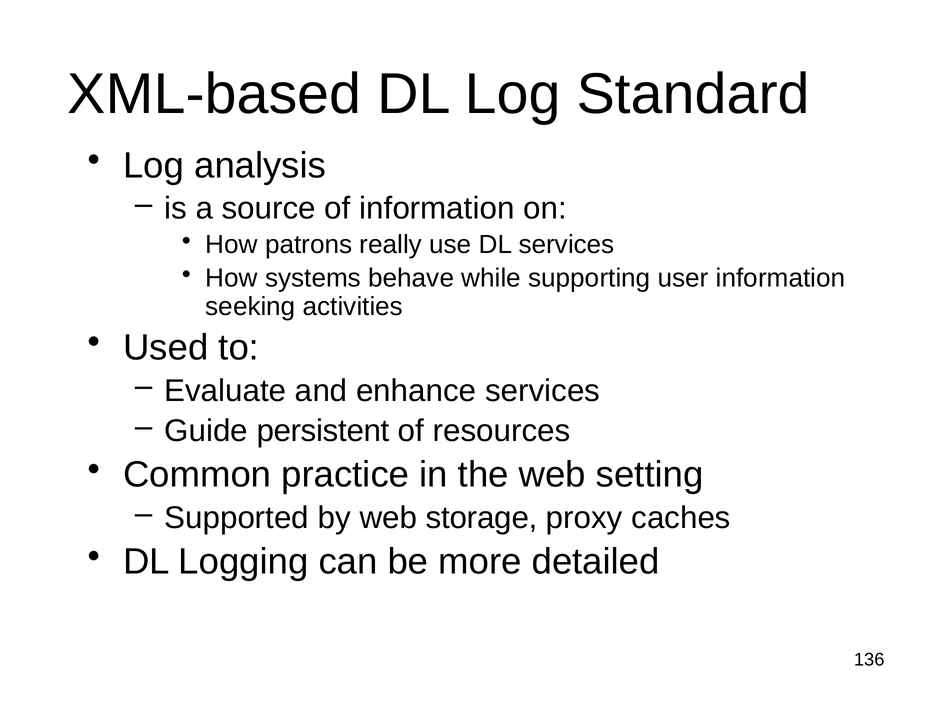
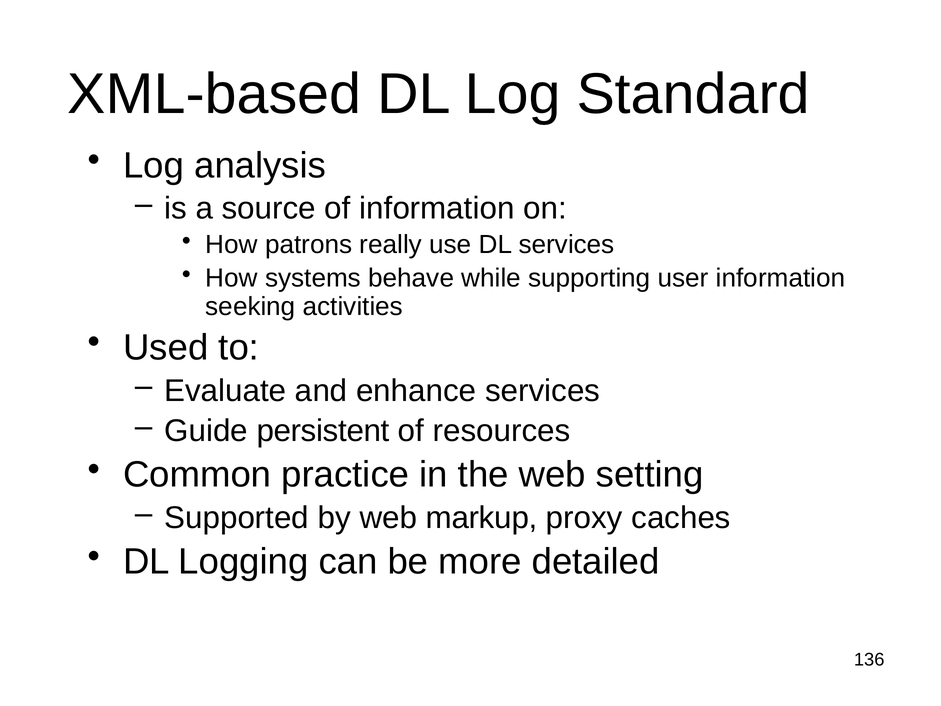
storage: storage -> markup (482, 518)
